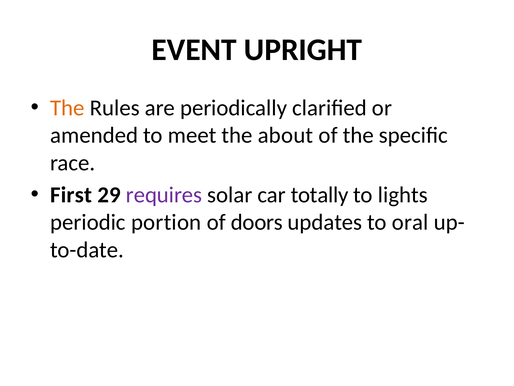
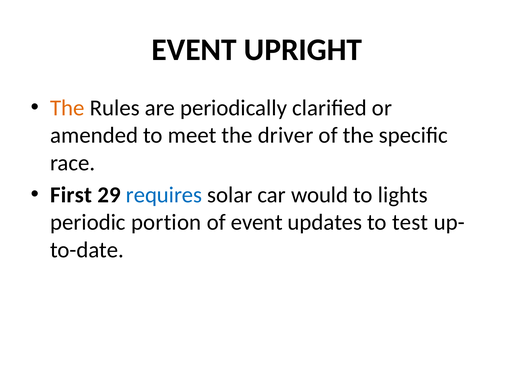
about: about -> driver (286, 135)
requires colour: purple -> blue (164, 195)
totally: totally -> would (320, 195)
of doors: doors -> event (257, 222)
oral: oral -> test (410, 222)
